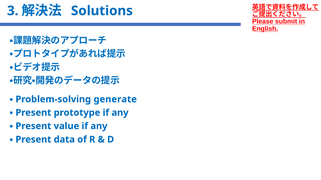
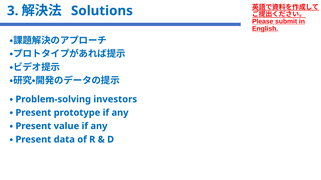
generate: generate -> investors (115, 100)
